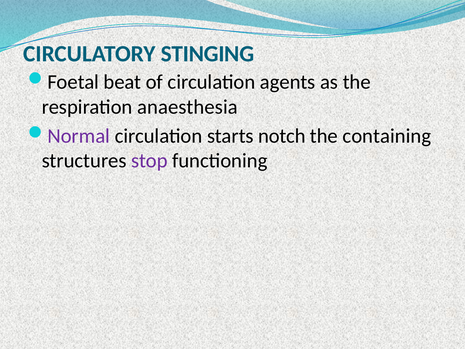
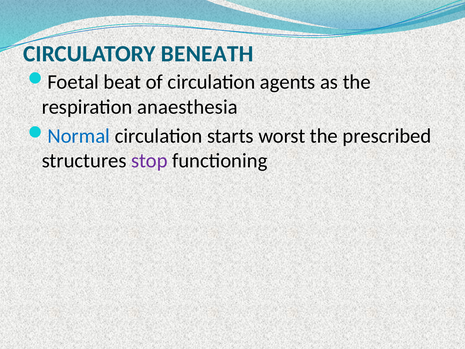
STINGING: STINGING -> BENEATH (207, 54)
Normal colour: purple -> blue (79, 136)
notch: notch -> worst (282, 136)
containing: containing -> prescribed (387, 136)
